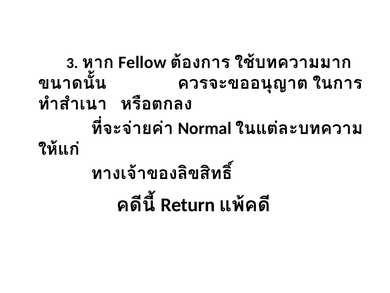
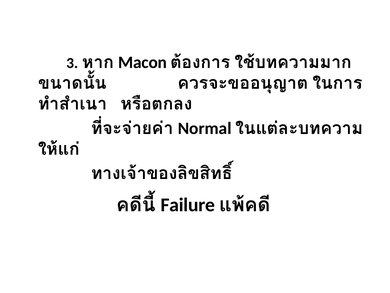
Fellow: Fellow -> Macon (143, 62)
Return: Return -> Failure (188, 205)
